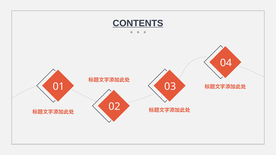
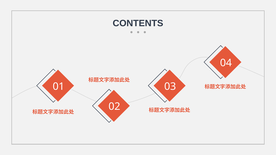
CONTENTS underline: present -> none (138, 23)
